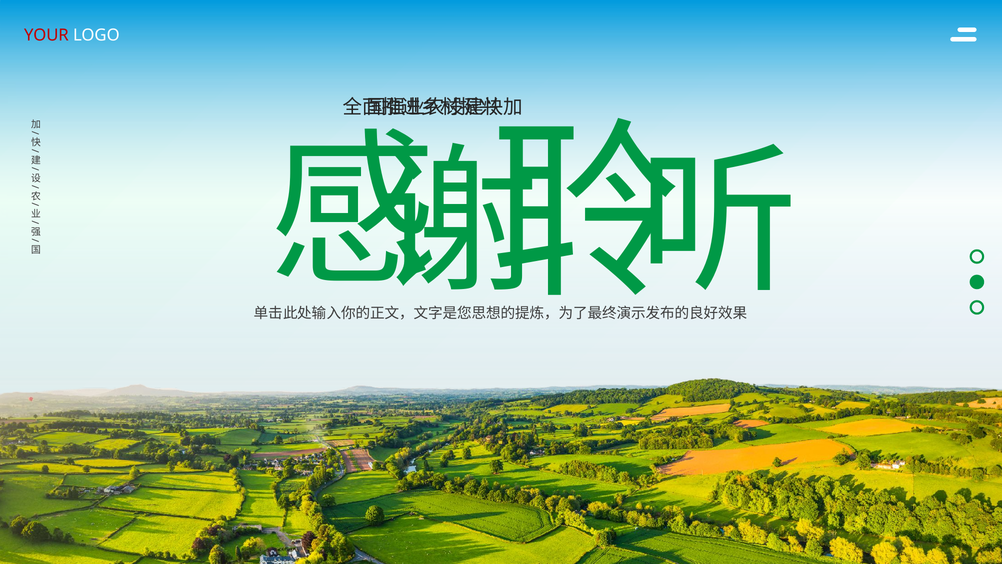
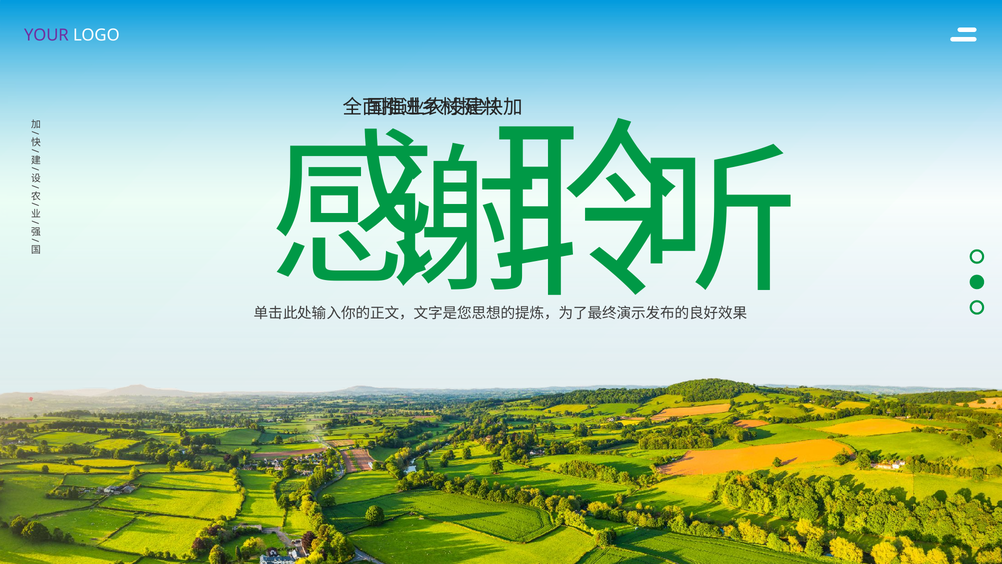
YOUR colour: red -> purple (46, 35)
